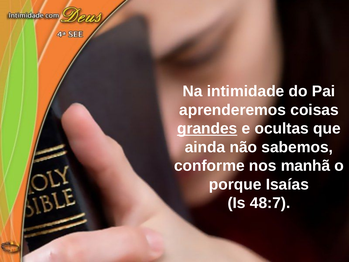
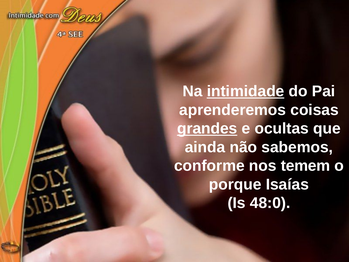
intimidade underline: none -> present (246, 91)
manhã: manhã -> temem (306, 166)
48:7: 48:7 -> 48:0 (270, 203)
